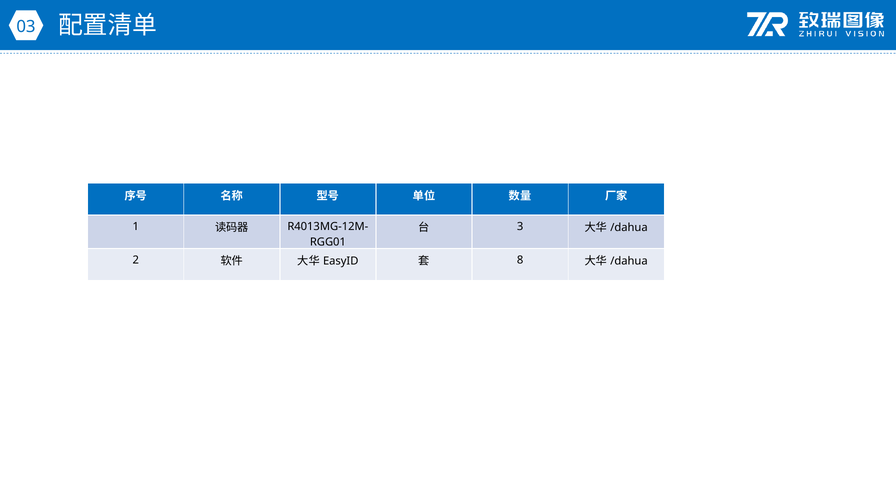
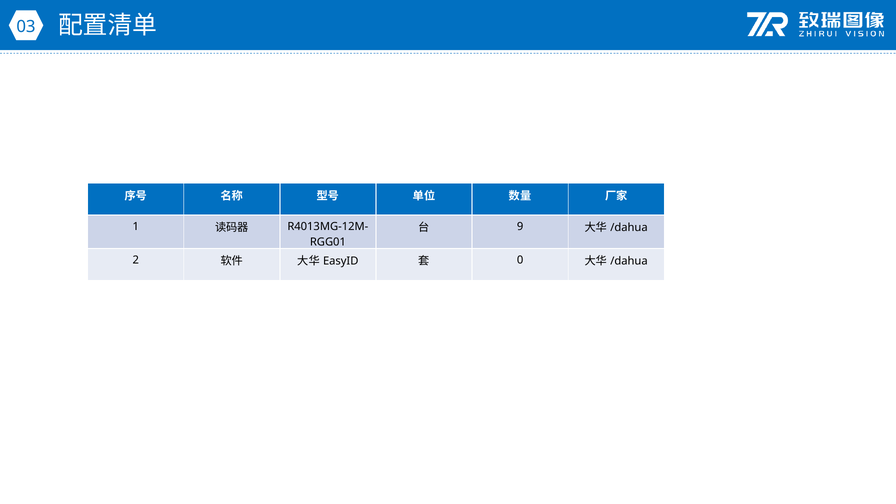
3: 3 -> 9 (520, 227)
8: 8 -> 0 (520, 260)
